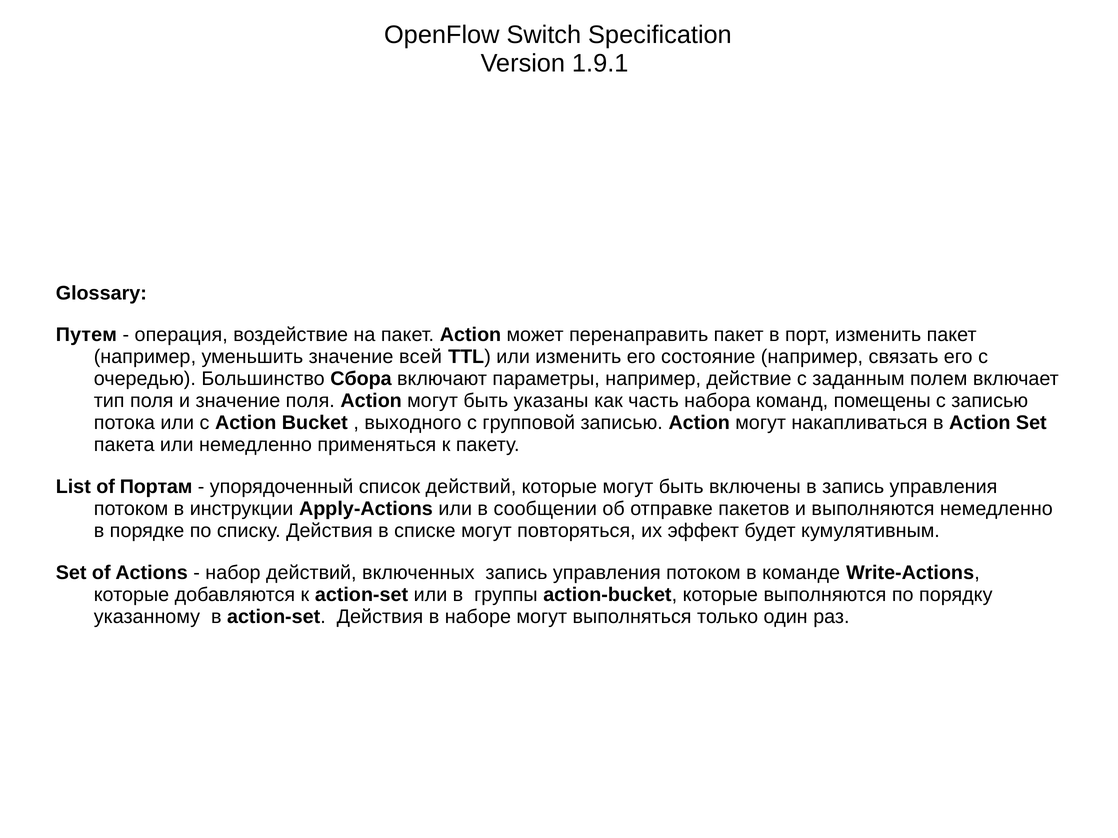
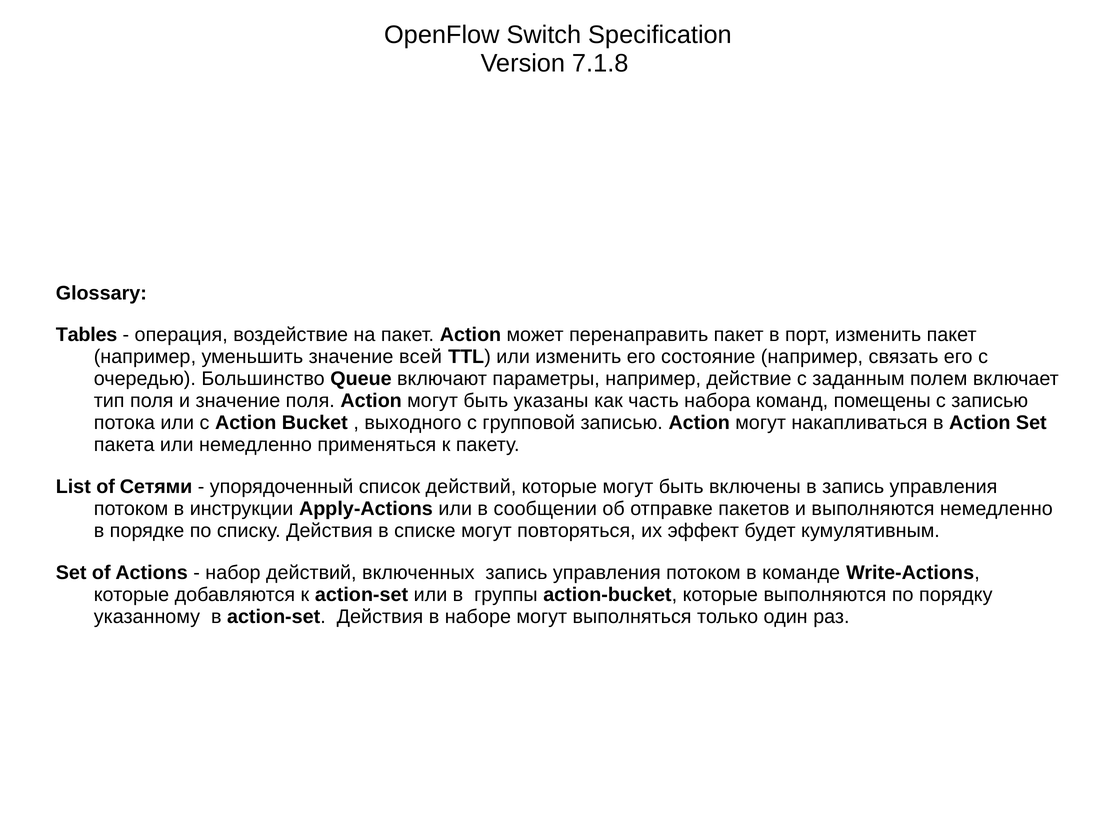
1.9.1: 1.9.1 -> 7.1.8 (600, 63)
Путем: Путем -> Tables (87, 335)
Сбора: Сбора -> Queue (361, 379)
Портам: Портам -> Сетями (156, 487)
